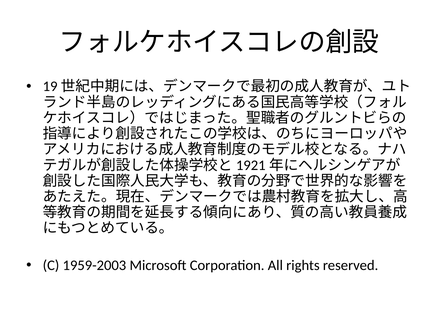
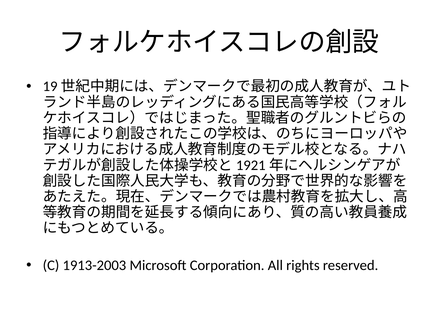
1959-2003: 1959-2003 -> 1913-2003 (94, 266)
